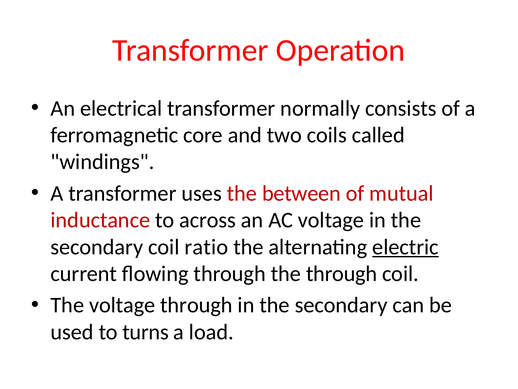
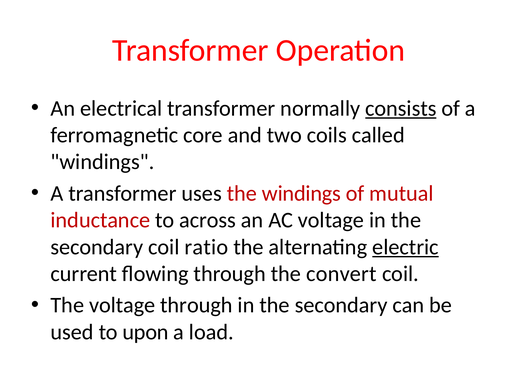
consists underline: none -> present (401, 108)
the between: between -> windings (301, 193)
the through: through -> convert (341, 273)
turns: turns -> upon (146, 332)
